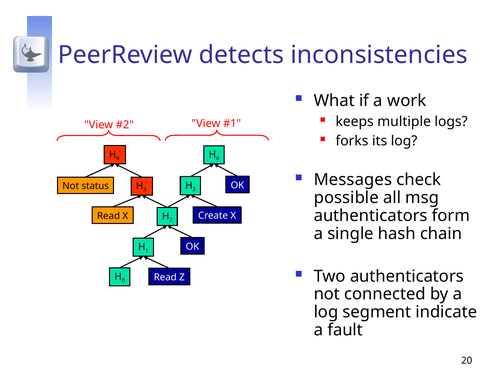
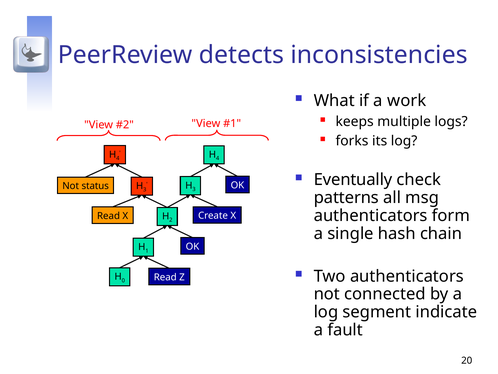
Messages: Messages -> Eventually (353, 180)
possible: possible -> patterns (346, 198)
